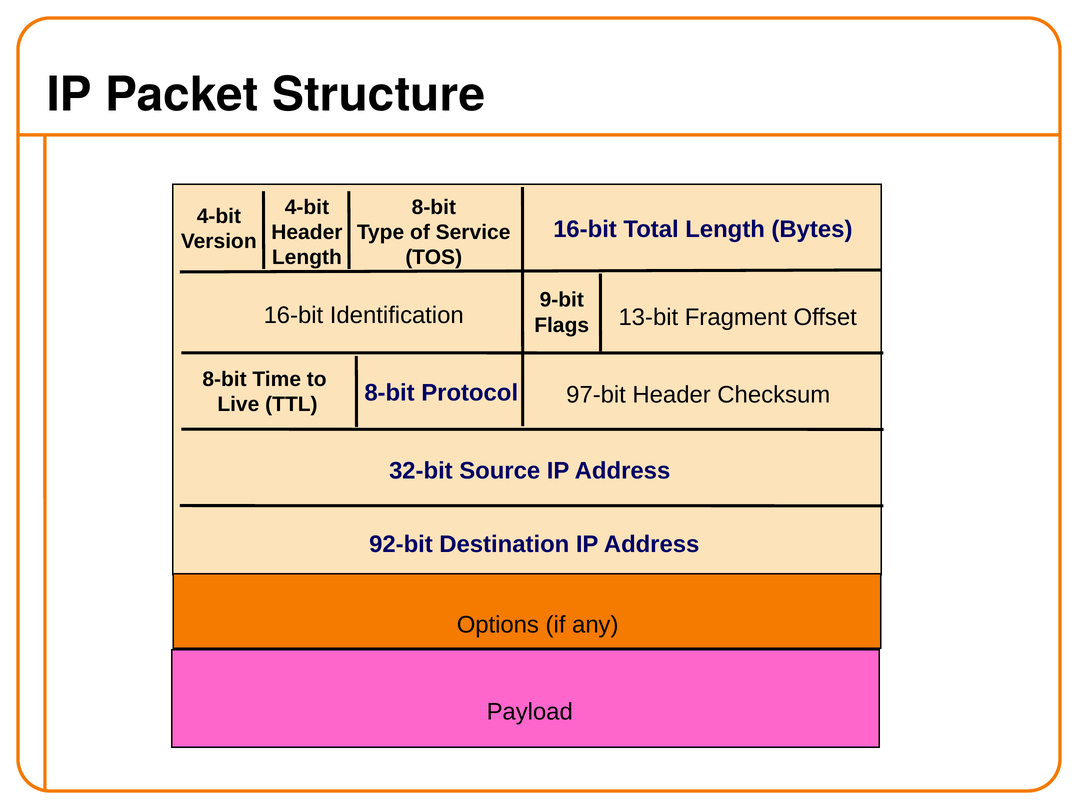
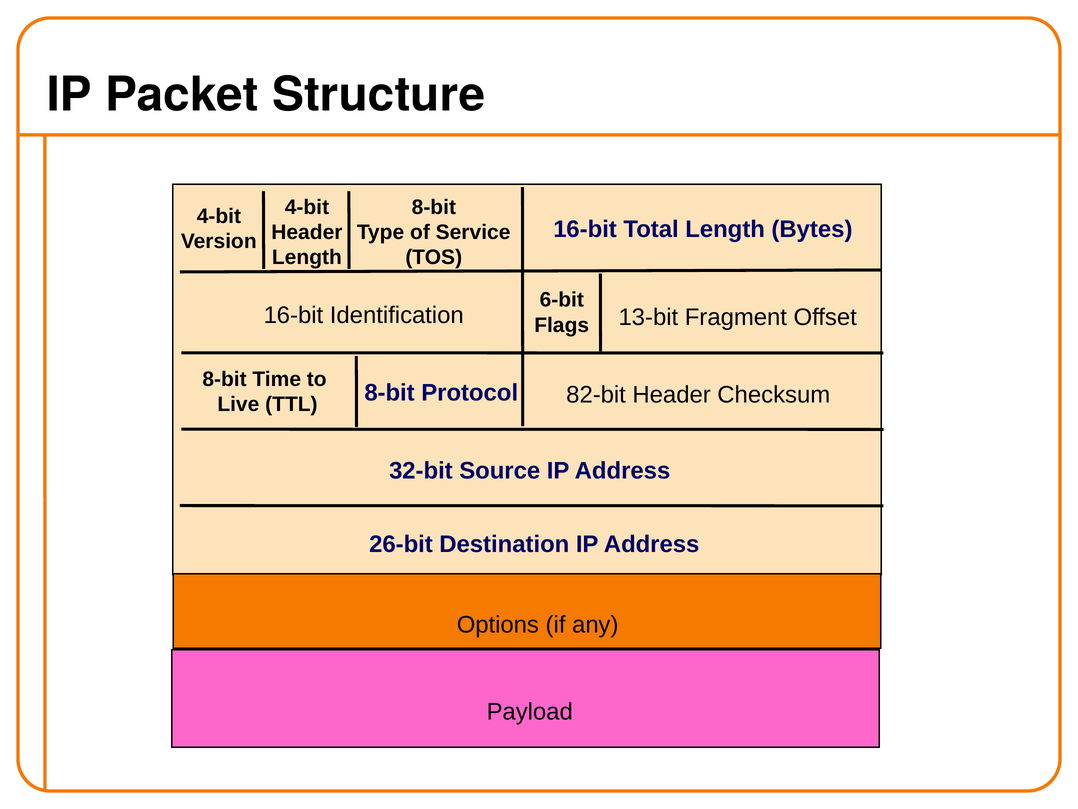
9-bit: 9-bit -> 6-bit (562, 300)
97-bit: 97-bit -> 82-bit (596, 395)
92-bit: 92-bit -> 26-bit (401, 544)
